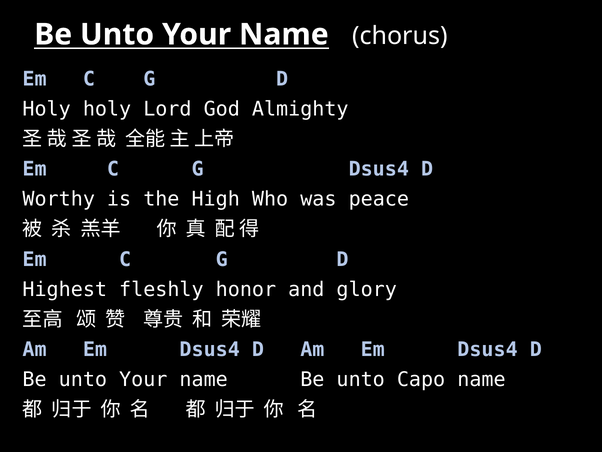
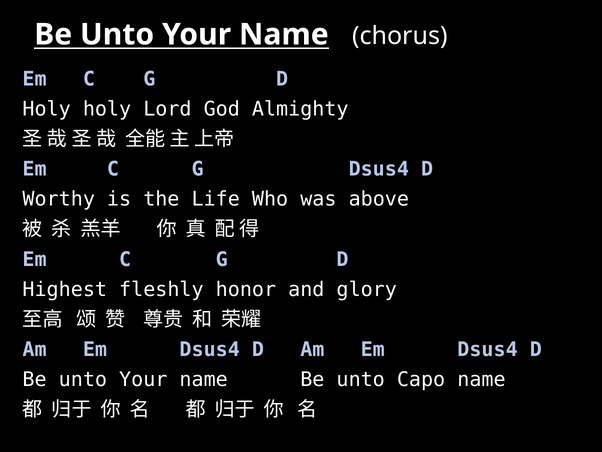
High: High -> Life (216, 199)
peace: peace -> above (379, 199)
